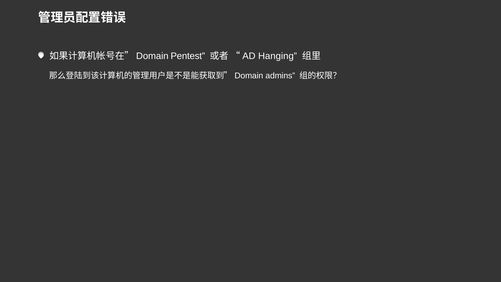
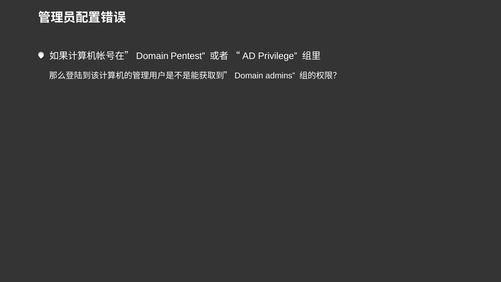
Hanging: Hanging -> Privilege (278, 56)
